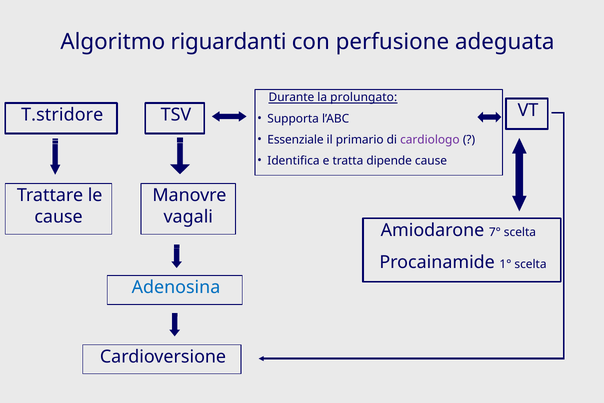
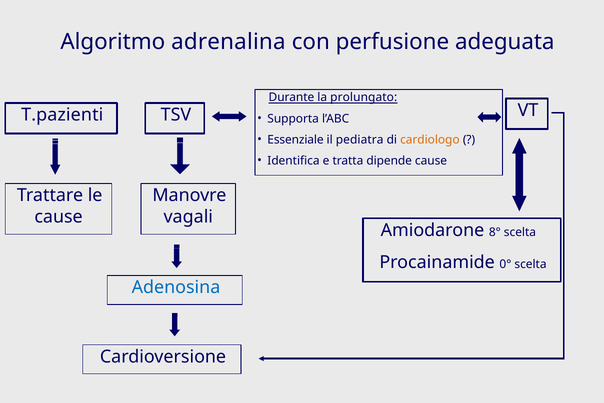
riguardanti: riguardanti -> adrenalina (228, 42)
T.stridore: T.stridore -> T.pazienti (62, 115)
primario: primario -> pediatra (360, 140)
cardiologo colour: purple -> orange (430, 140)
7°: 7° -> 8° (495, 232)
1°: 1° -> 0° (505, 264)
